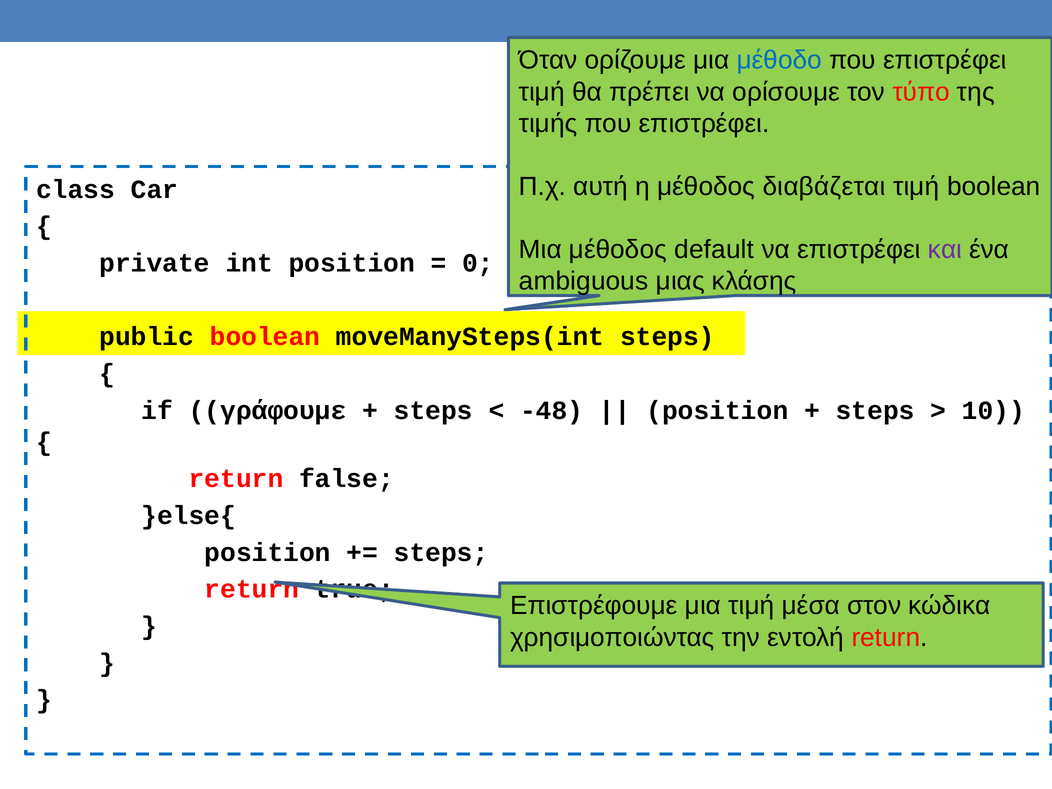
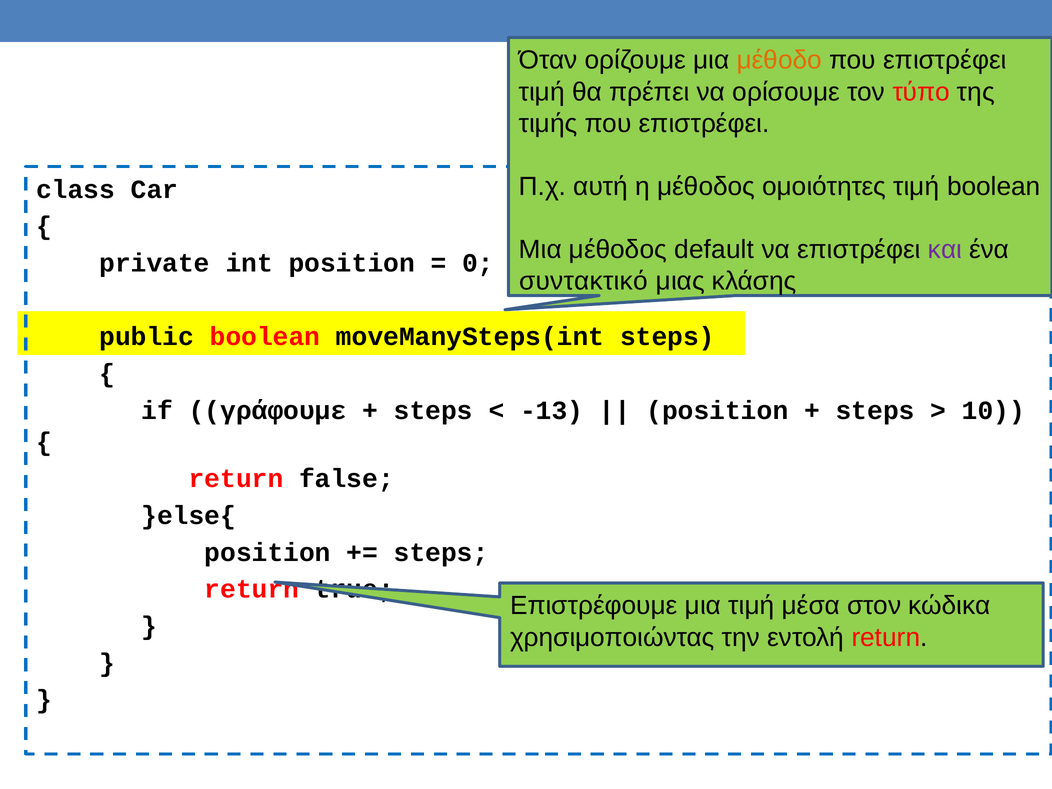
μέθοδο colour: blue -> orange (779, 60)
διαβάζεται: διαβάζεται -> ομοιότητες (824, 187)
ambiguous: ambiguous -> συντακτικό (584, 281)
-48: -48 -> -13 (552, 410)
